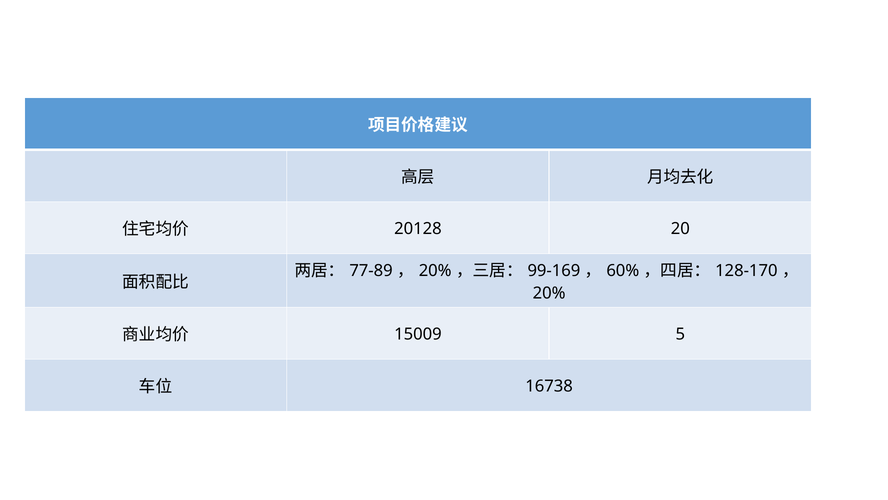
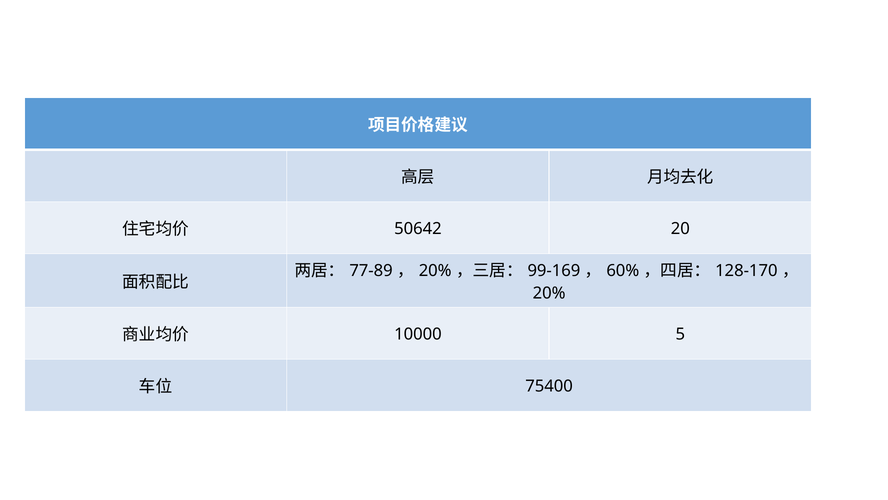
20128: 20128 -> 50642 (418, 228)
15009: 15009 -> 10000 (418, 334)
16738: 16738 -> 75400 (549, 386)
